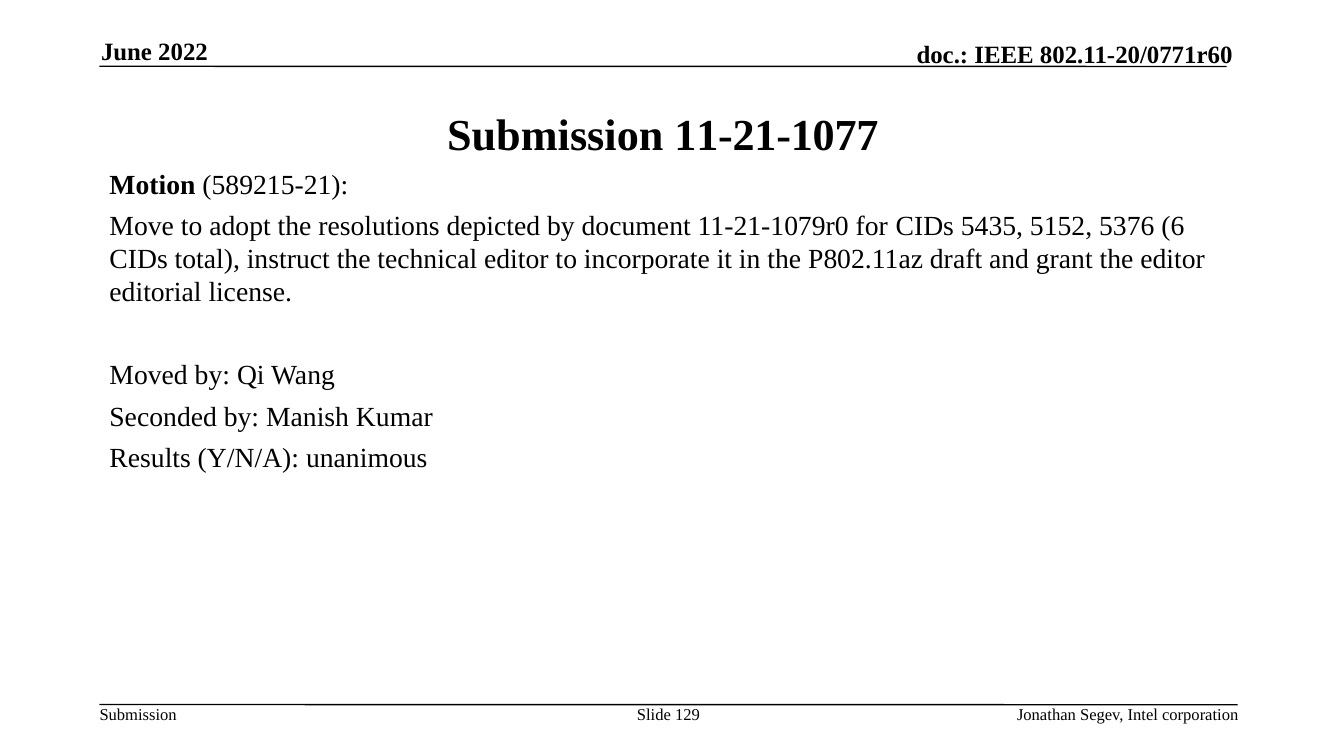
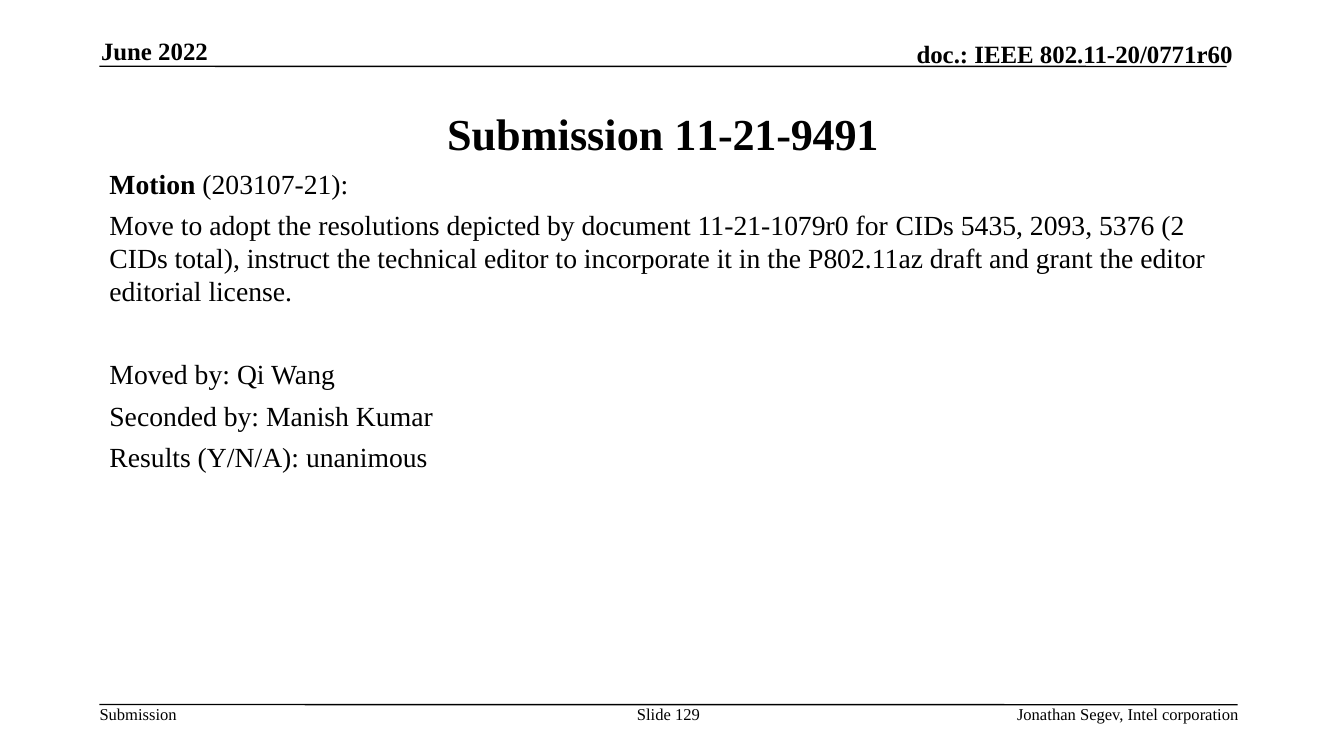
11-21-1077: 11-21-1077 -> 11-21-9491 (776, 136)
589215-21: 589215-21 -> 203107-21 (275, 185)
5152: 5152 -> 2093 (1061, 226)
6: 6 -> 2 (1173, 226)
